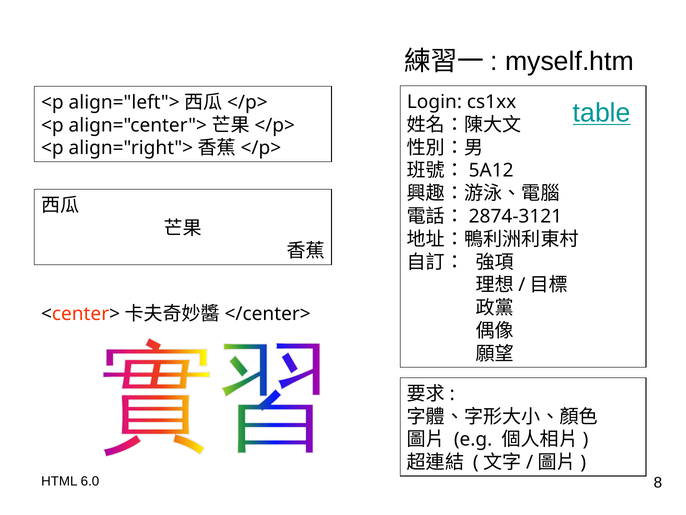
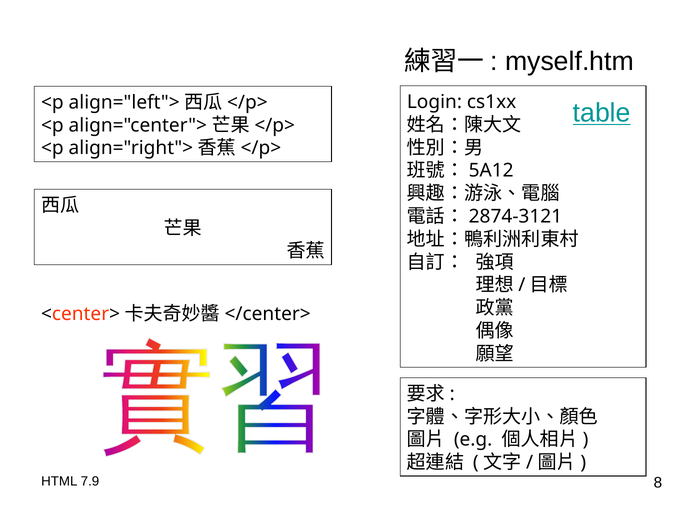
6.0: 6.0 -> 7.9 (90, 481)
